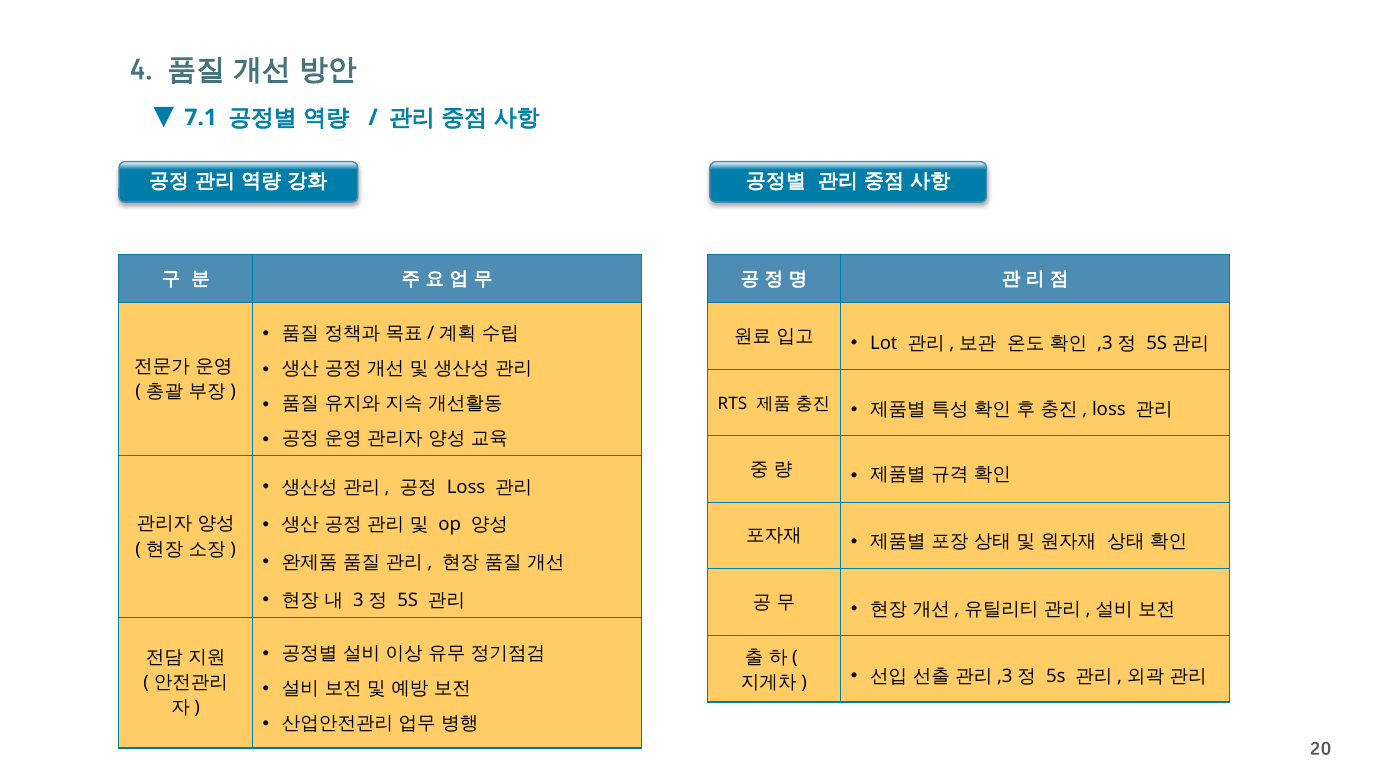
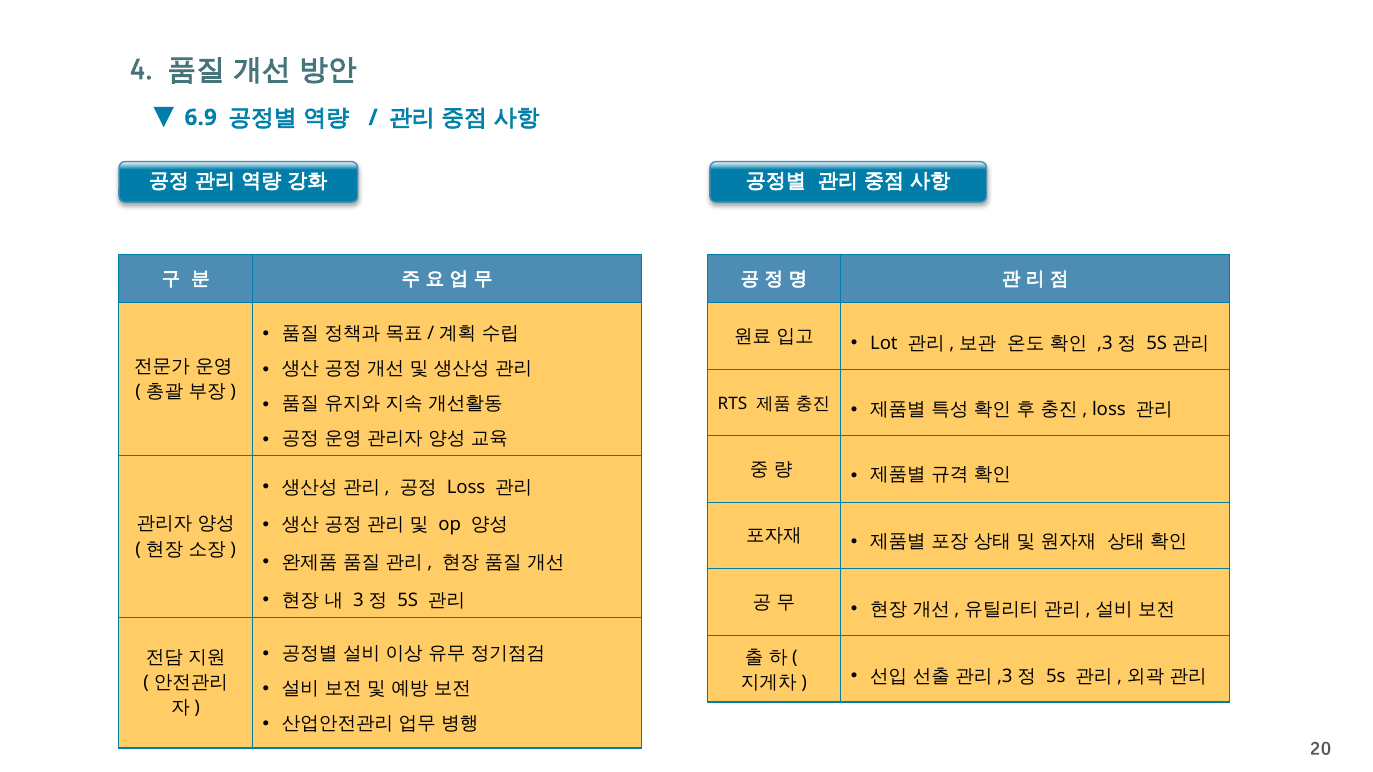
7.1: 7.1 -> 6.9 (201, 118)
